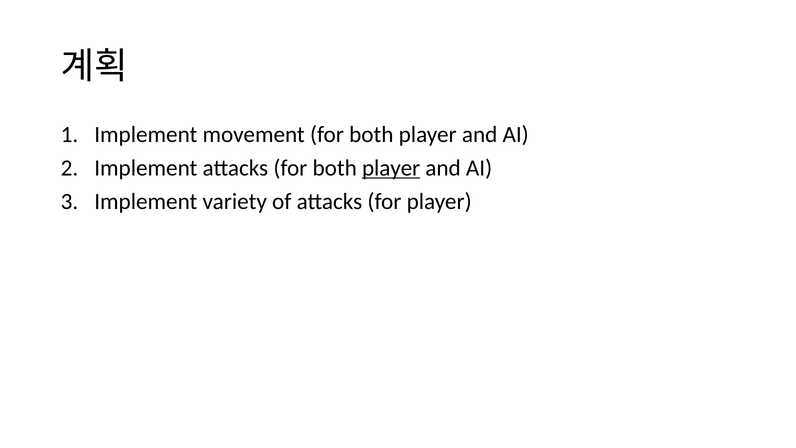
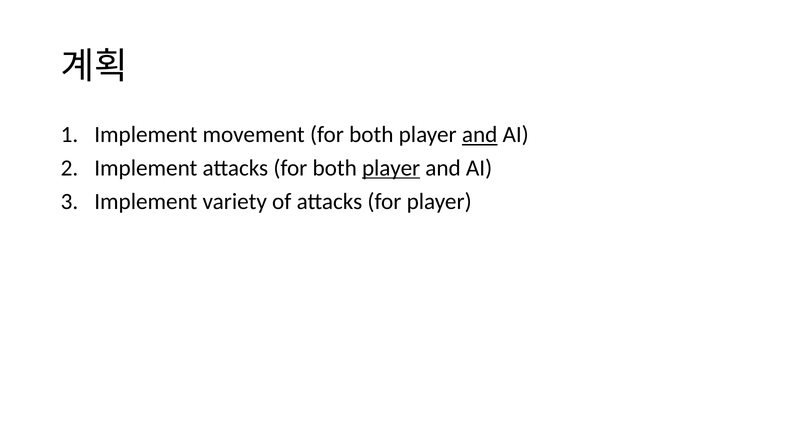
and underline: none -> present (480, 135)
